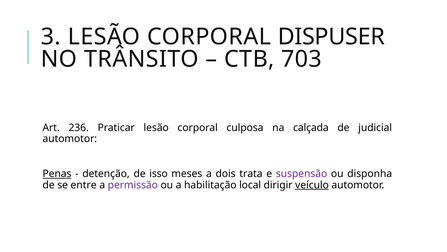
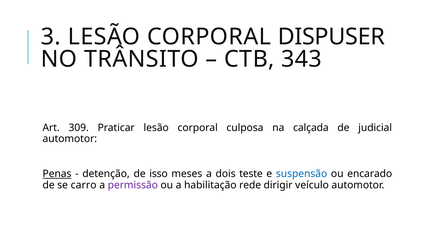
703: 703 -> 343 (302, 59)
236: 236 -> 309 (79, 127)
trata: trata -> teste (251, 174)
suspensão colour: purple -> blue (302, 174)
disponha: disponha -> encarado (370, 174)
entre: entre -> carro (84, 185)
local: local -> rede (250, 185)
veículo underline: present -> none (312, 185)
